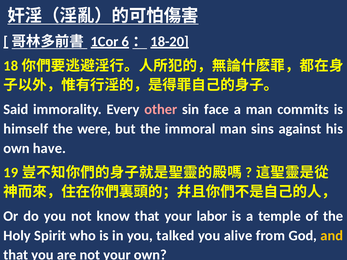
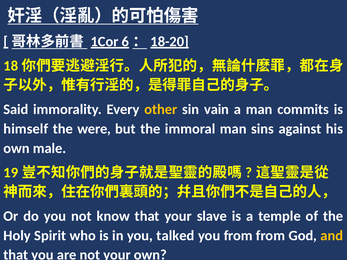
other colour: pink -> yellow (161, 110)
face: face -> vain (217, 110)
have: have -> male (50, 148)
labor: labor -> slave (212, 216)
you alive: alive -> from (238, 236)
